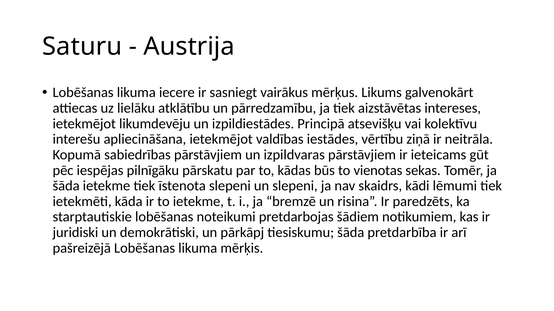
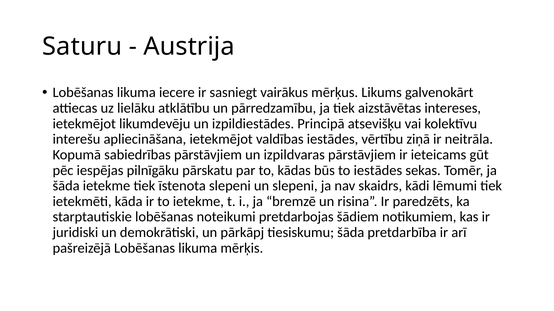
to vienotas: vienotas -> iestādes (378, 171)
